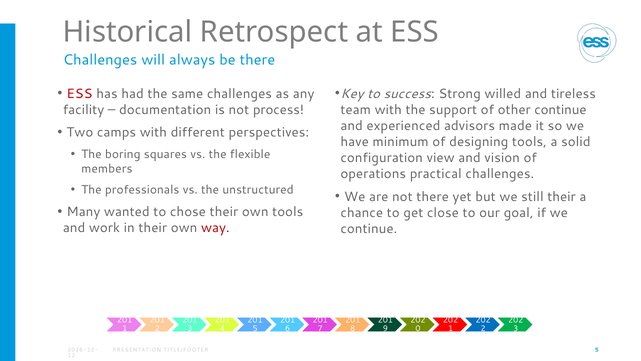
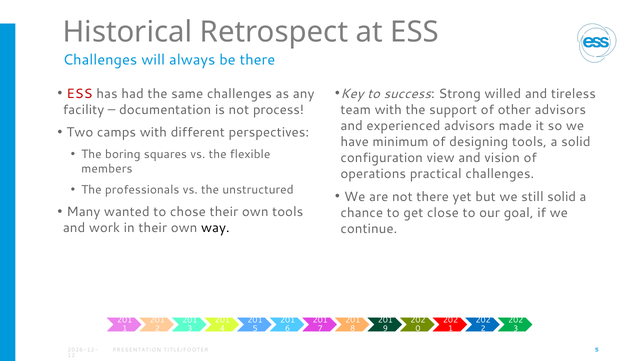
other continue: continue -> advisors (560, 110)
still their: their -> solid (562, 196)
way colour: red -> black (215, 228)
